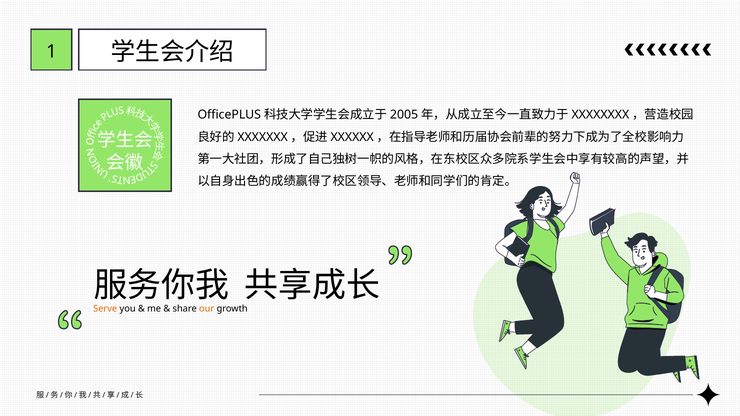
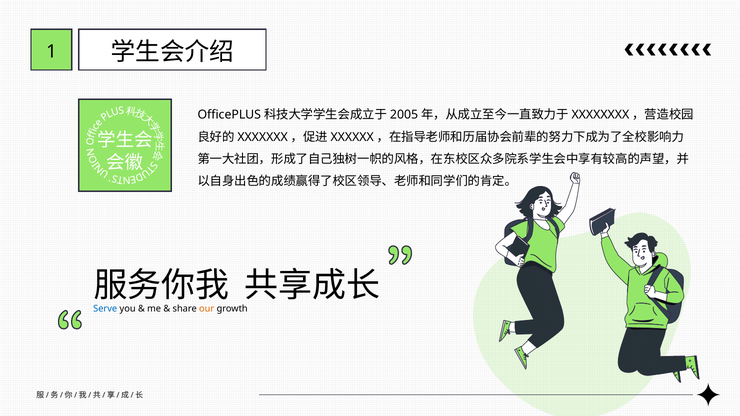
Serve colour: orange -> blue (105, 309)
